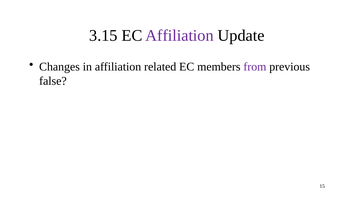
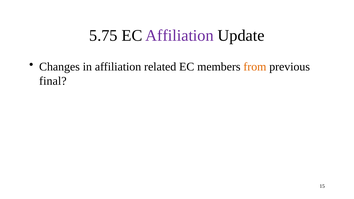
3.15: 3.15 -> 5.75 (103, 35)
from colour: purple -> orange (255, 67)
false: false -> final (53, 81)
